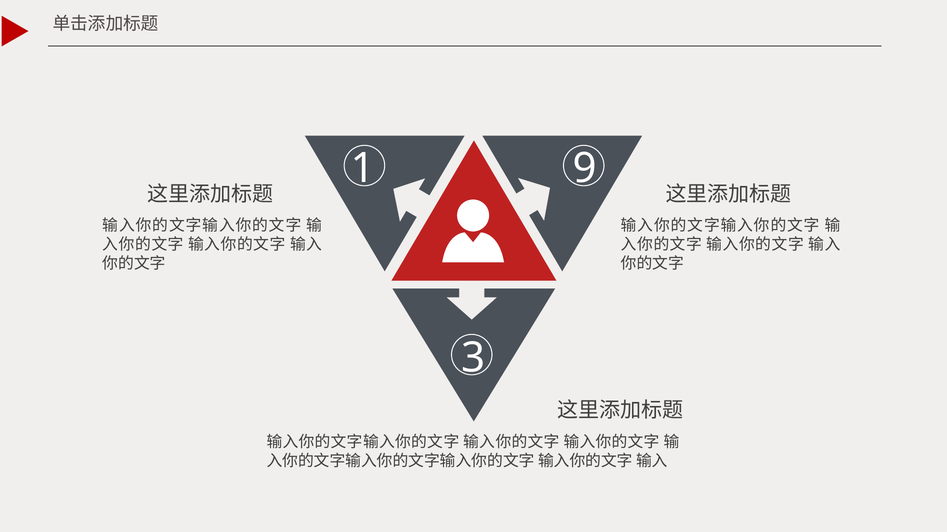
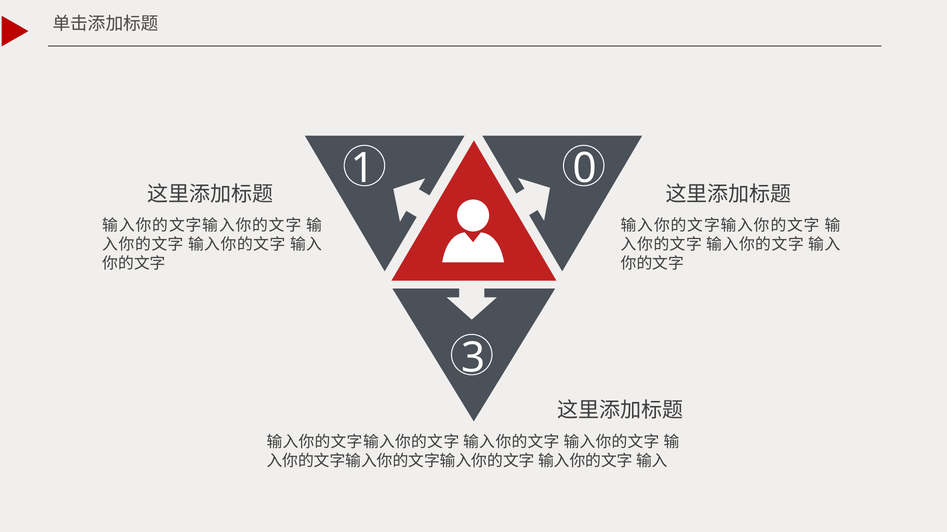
9: 9 -> 0 (585, 169)
